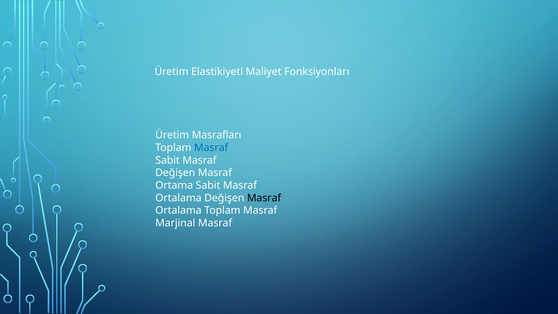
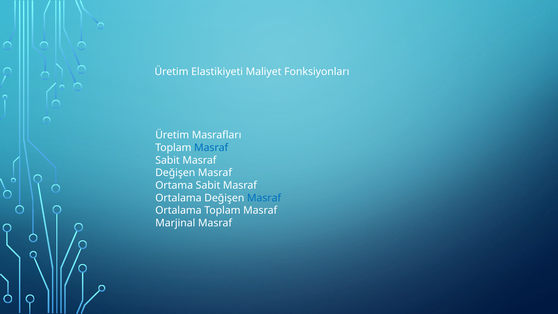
Masraf colour: black -> blue (264, 198)
